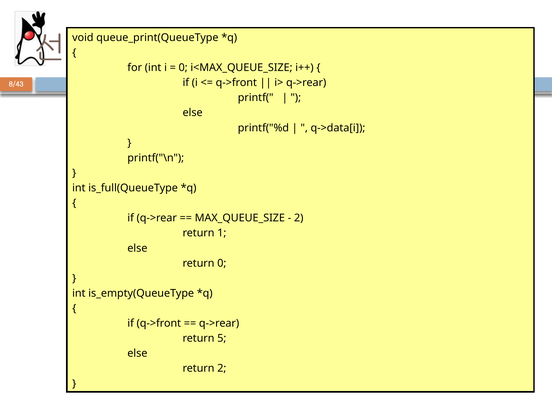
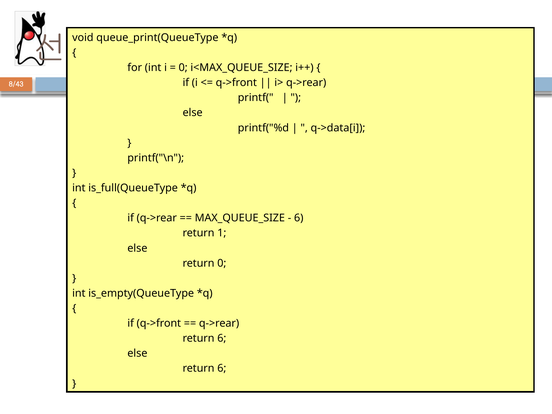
2: 2 -> 6 (299, 218)
5: 5 -> 6 (222, 338)
2: 2 -> 6 (222, 368)
